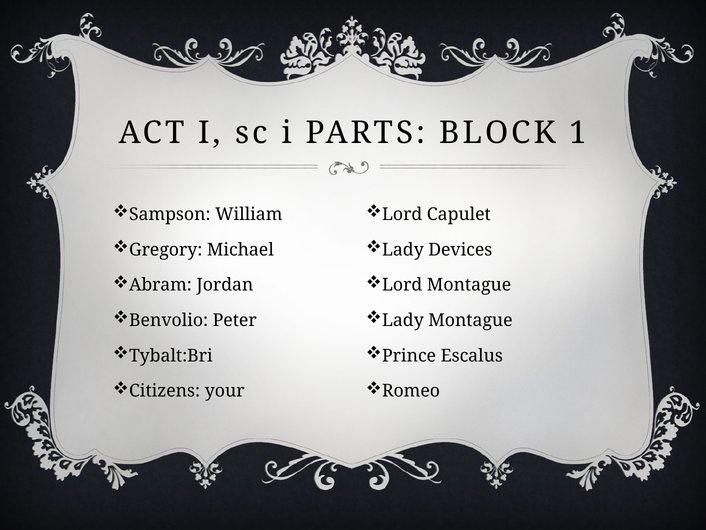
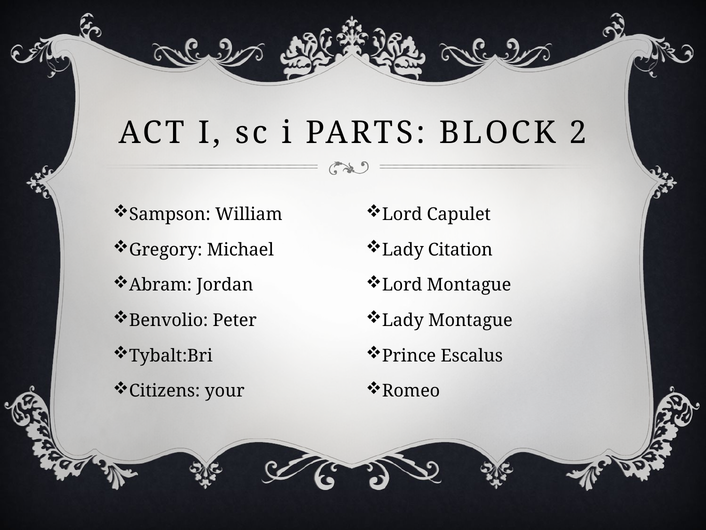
1: 1 -> 2 (578, 133)
Devices: Devices -> Citation (460, 250)
